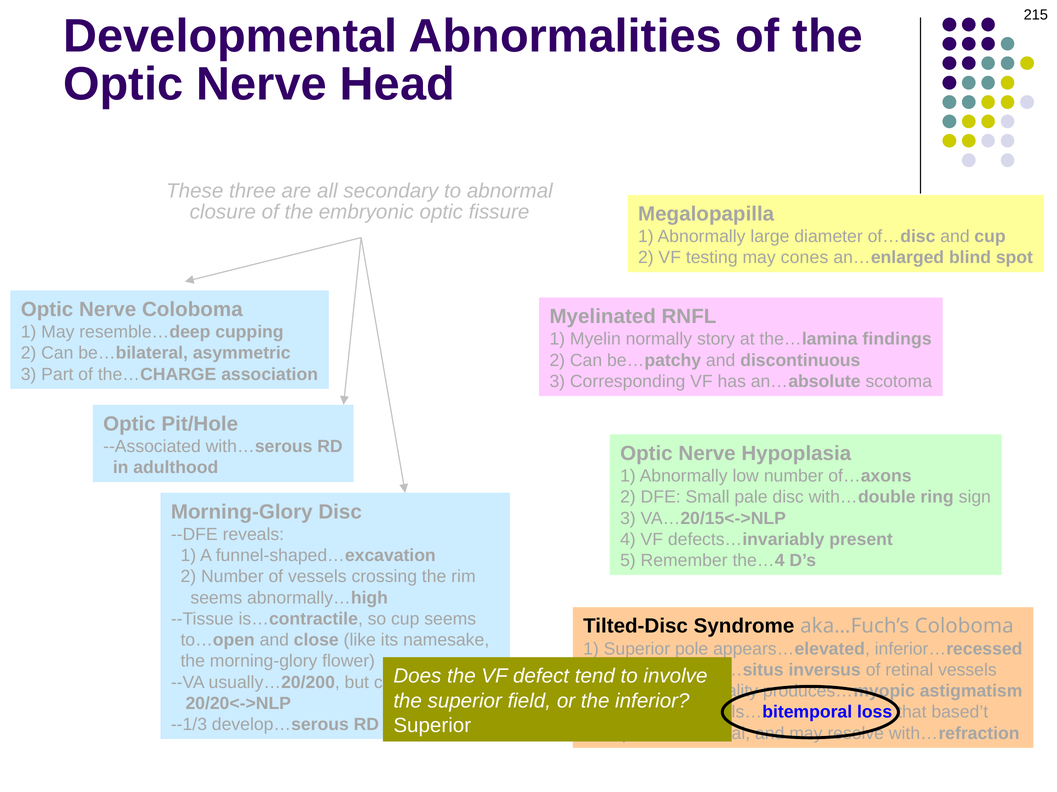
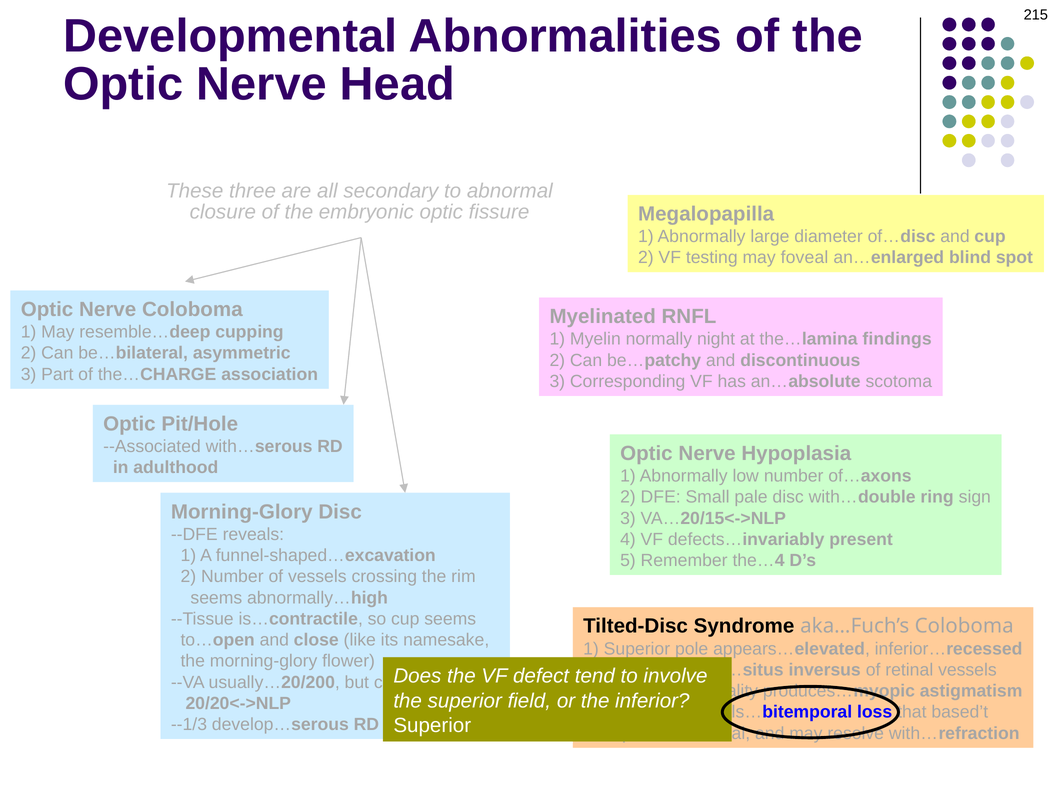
cones: cones -> foveal (805, 258)
story: story -> night (716, 340)
